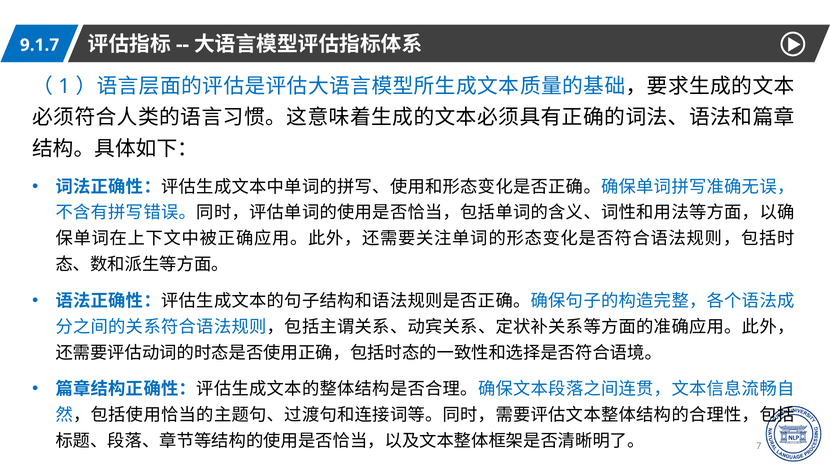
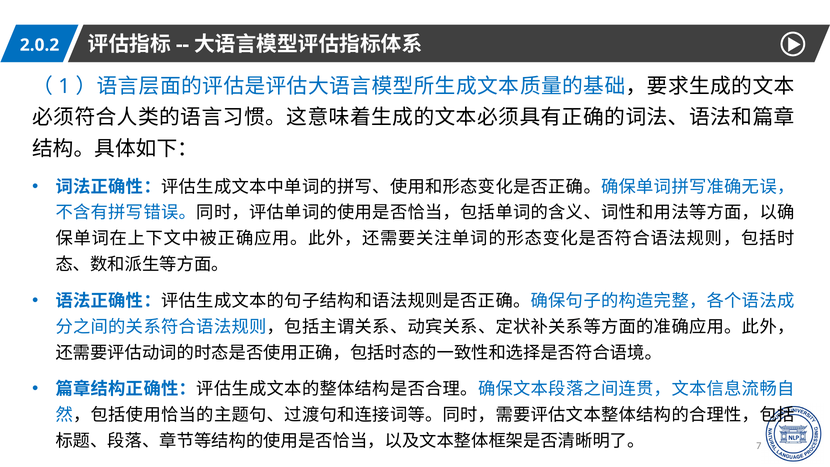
9.1.7: 9.1.7 -> 2.0.2 (40, 45)
